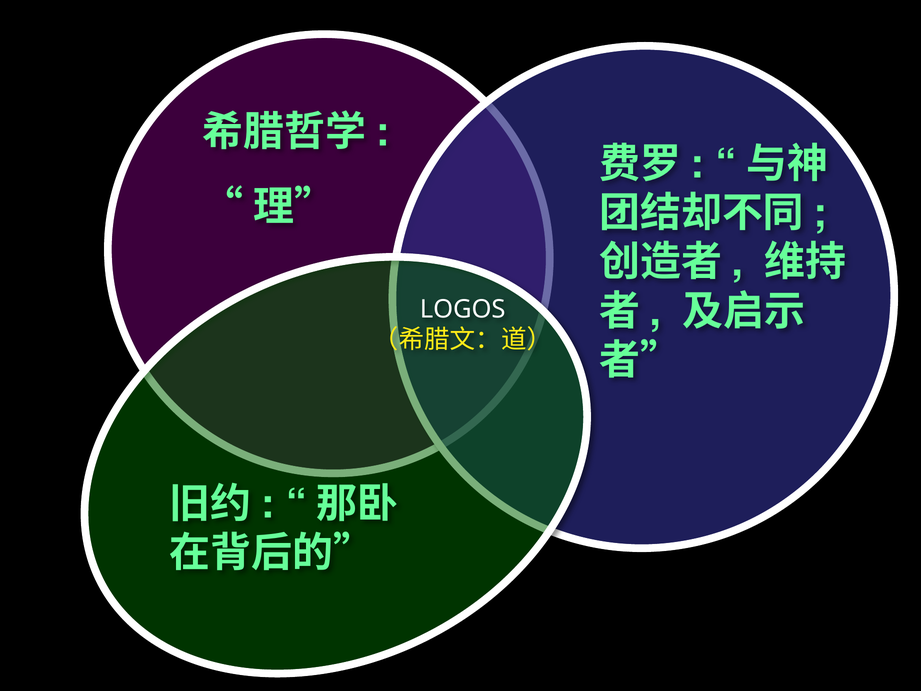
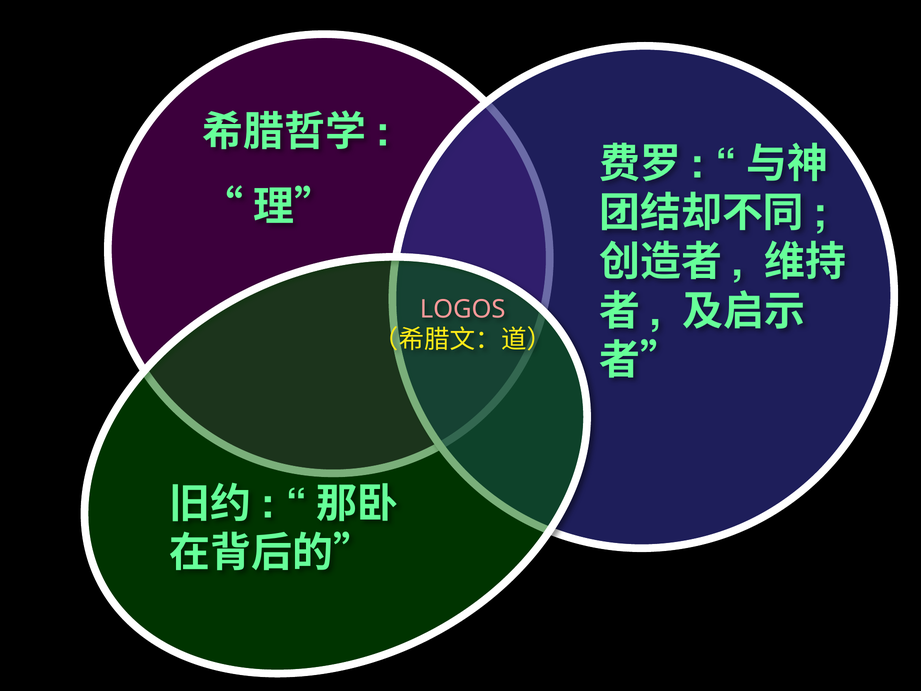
LOGOS colour: white -> pink (463, 309)
